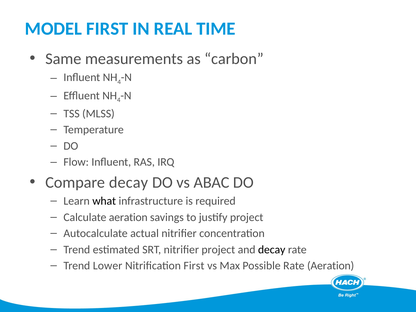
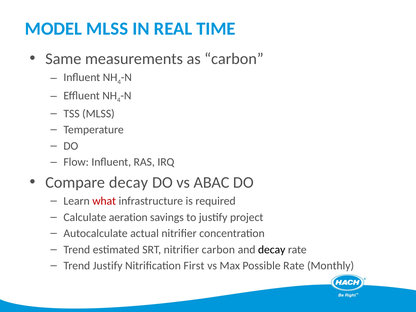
MODEL FIRST: FIRST -> MLSS (107, 29)
what colour: black -> red (104, 201)
nitrifier project: project -> carbon (218, 250)
Trend Lower: Lower -> Justify (108, 266)
Rate Aeration: Aeration -> Monthly (331, 266)
